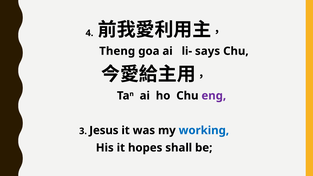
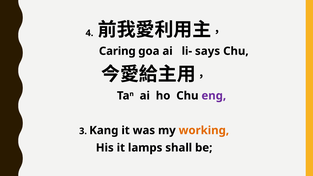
Theng: Theng -> Caring (117, 51)
Jesus: Jesus -> Kang (104, 130)
working colour: blue -> orange (204, 130)
hopes: hopes -> lamps (145, 148)
